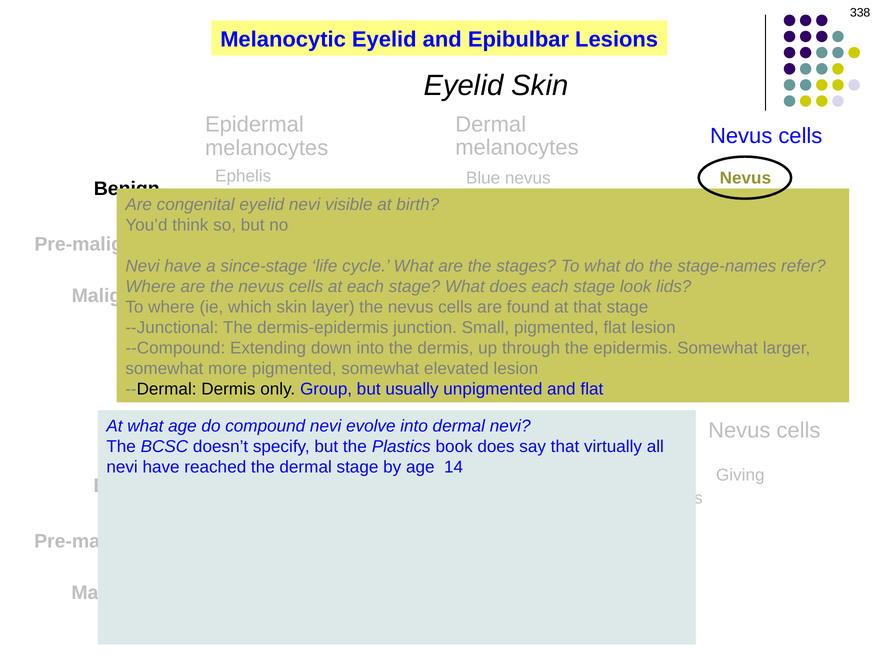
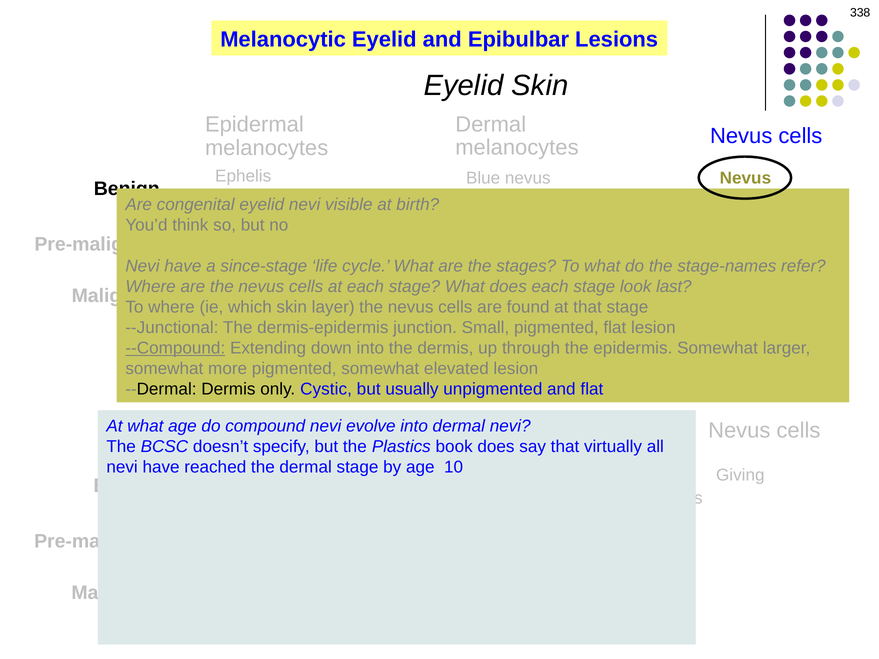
lids: lids -> last (674, 287)
--Compound underline: none -> present (175, 348)
Group: Group -> Cystic (326, 389)
14: 14 -> 10 (454, 467)
